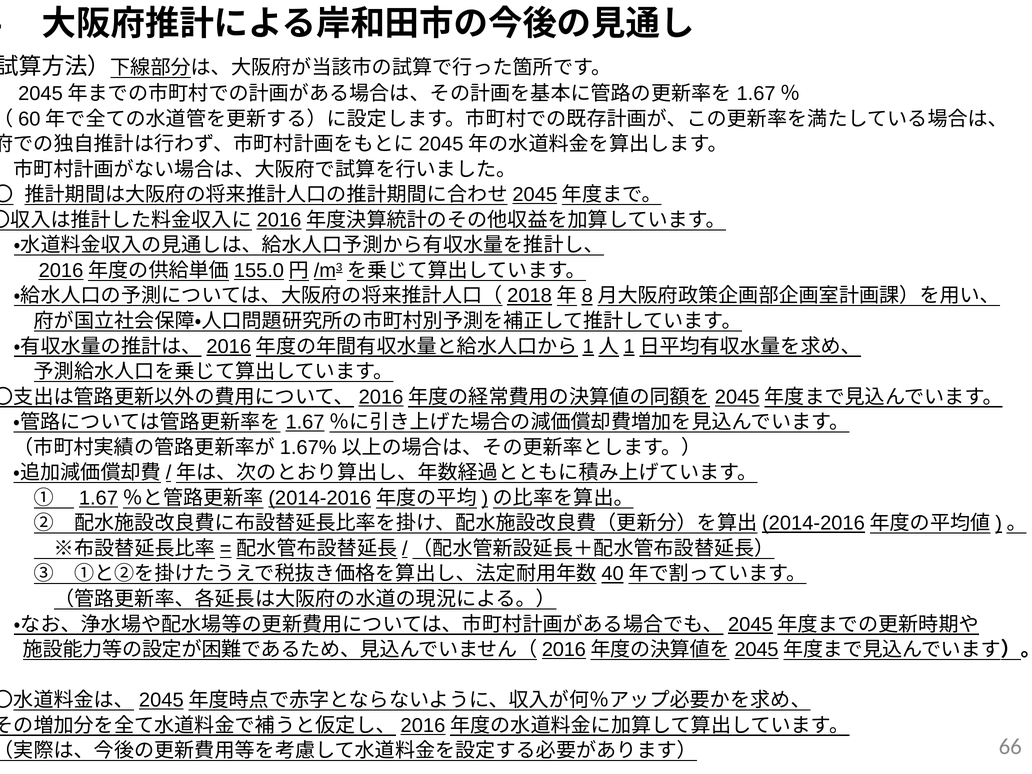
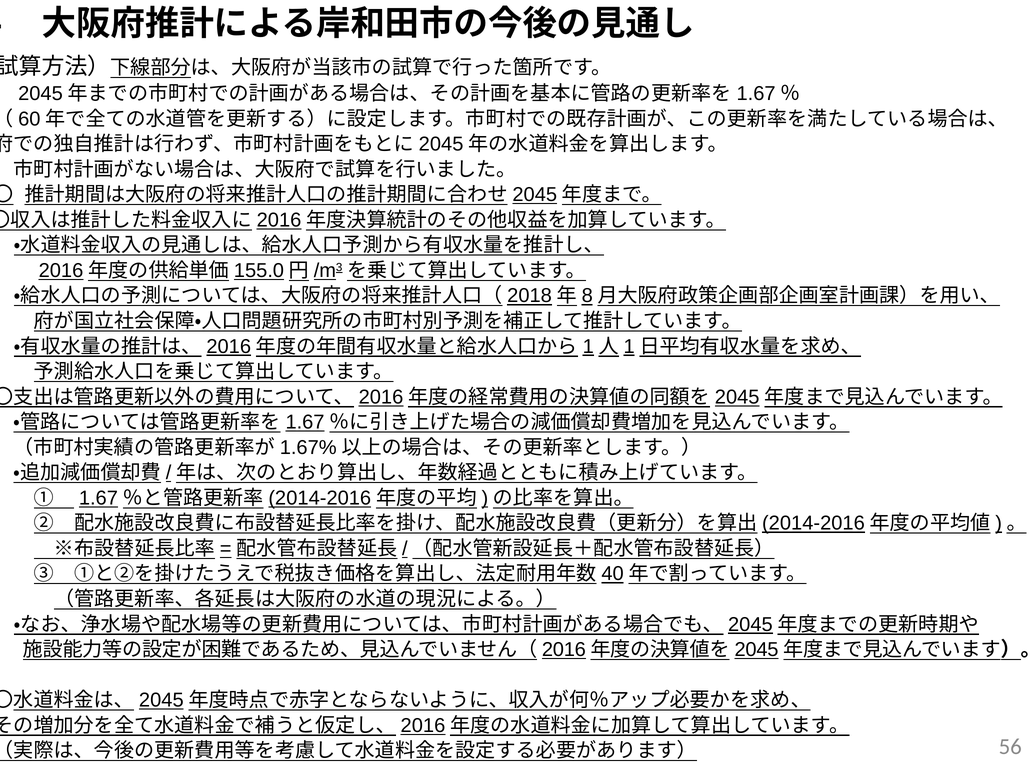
66: 66 -> 56 (1010, 747)
